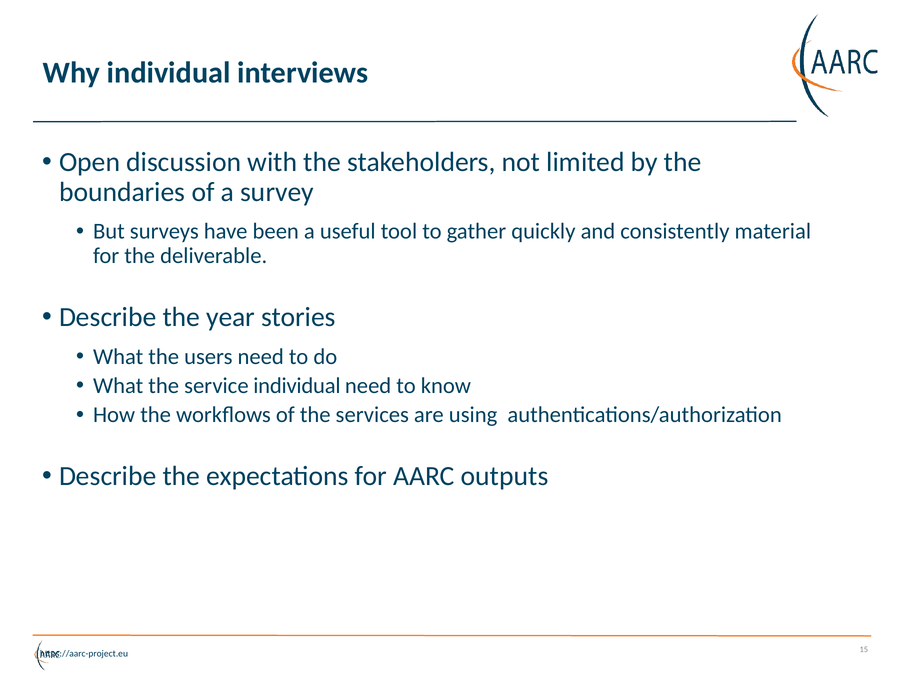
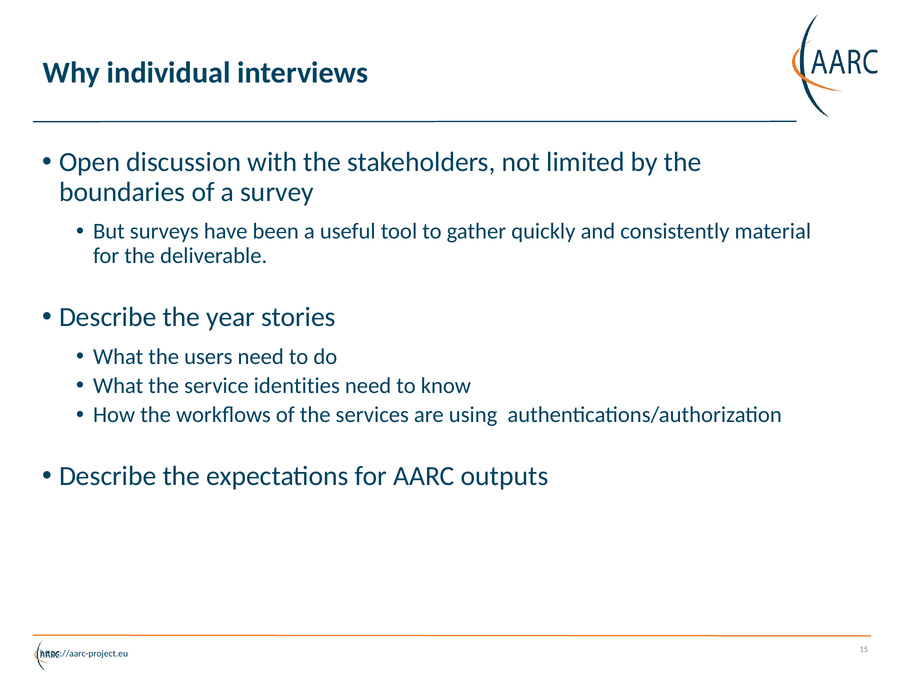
service individual: individual -> identities (297, 385)
